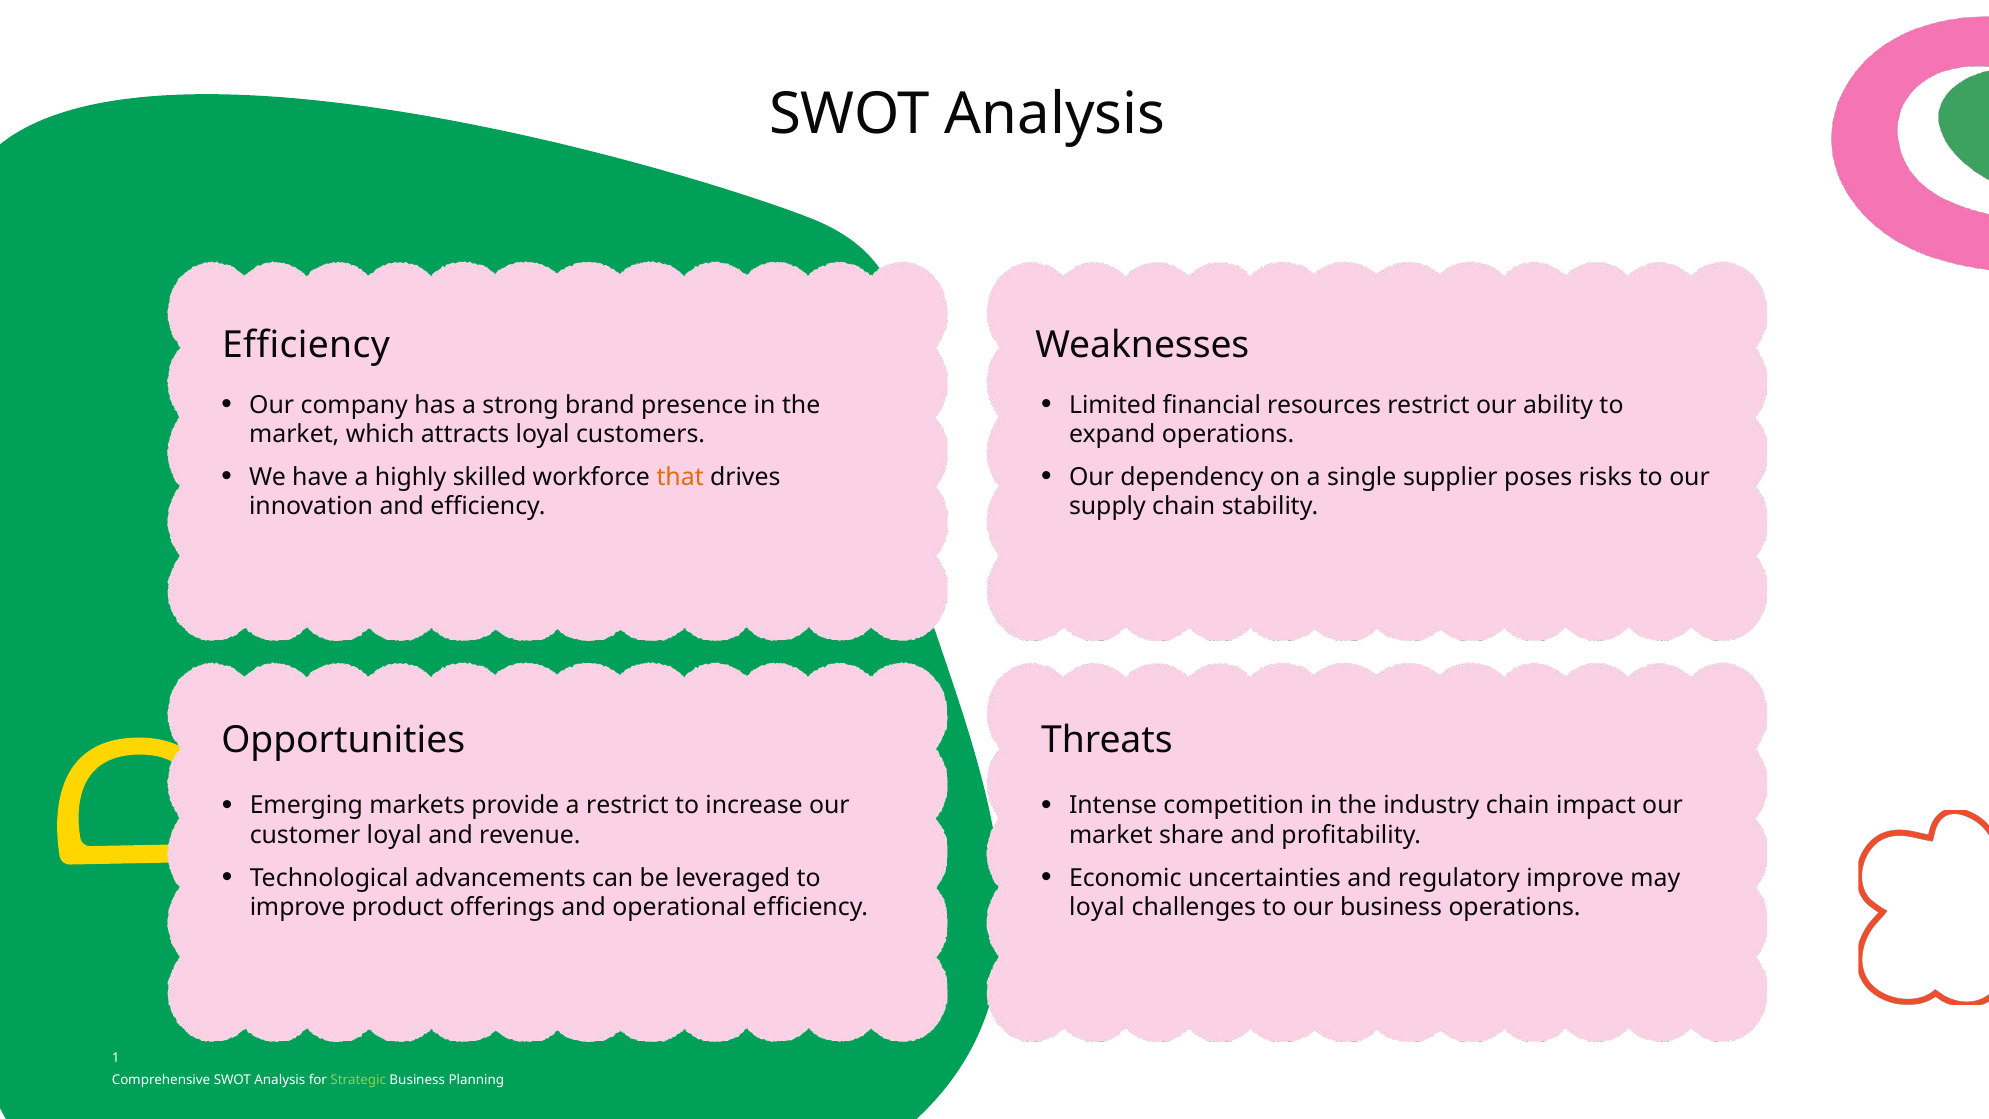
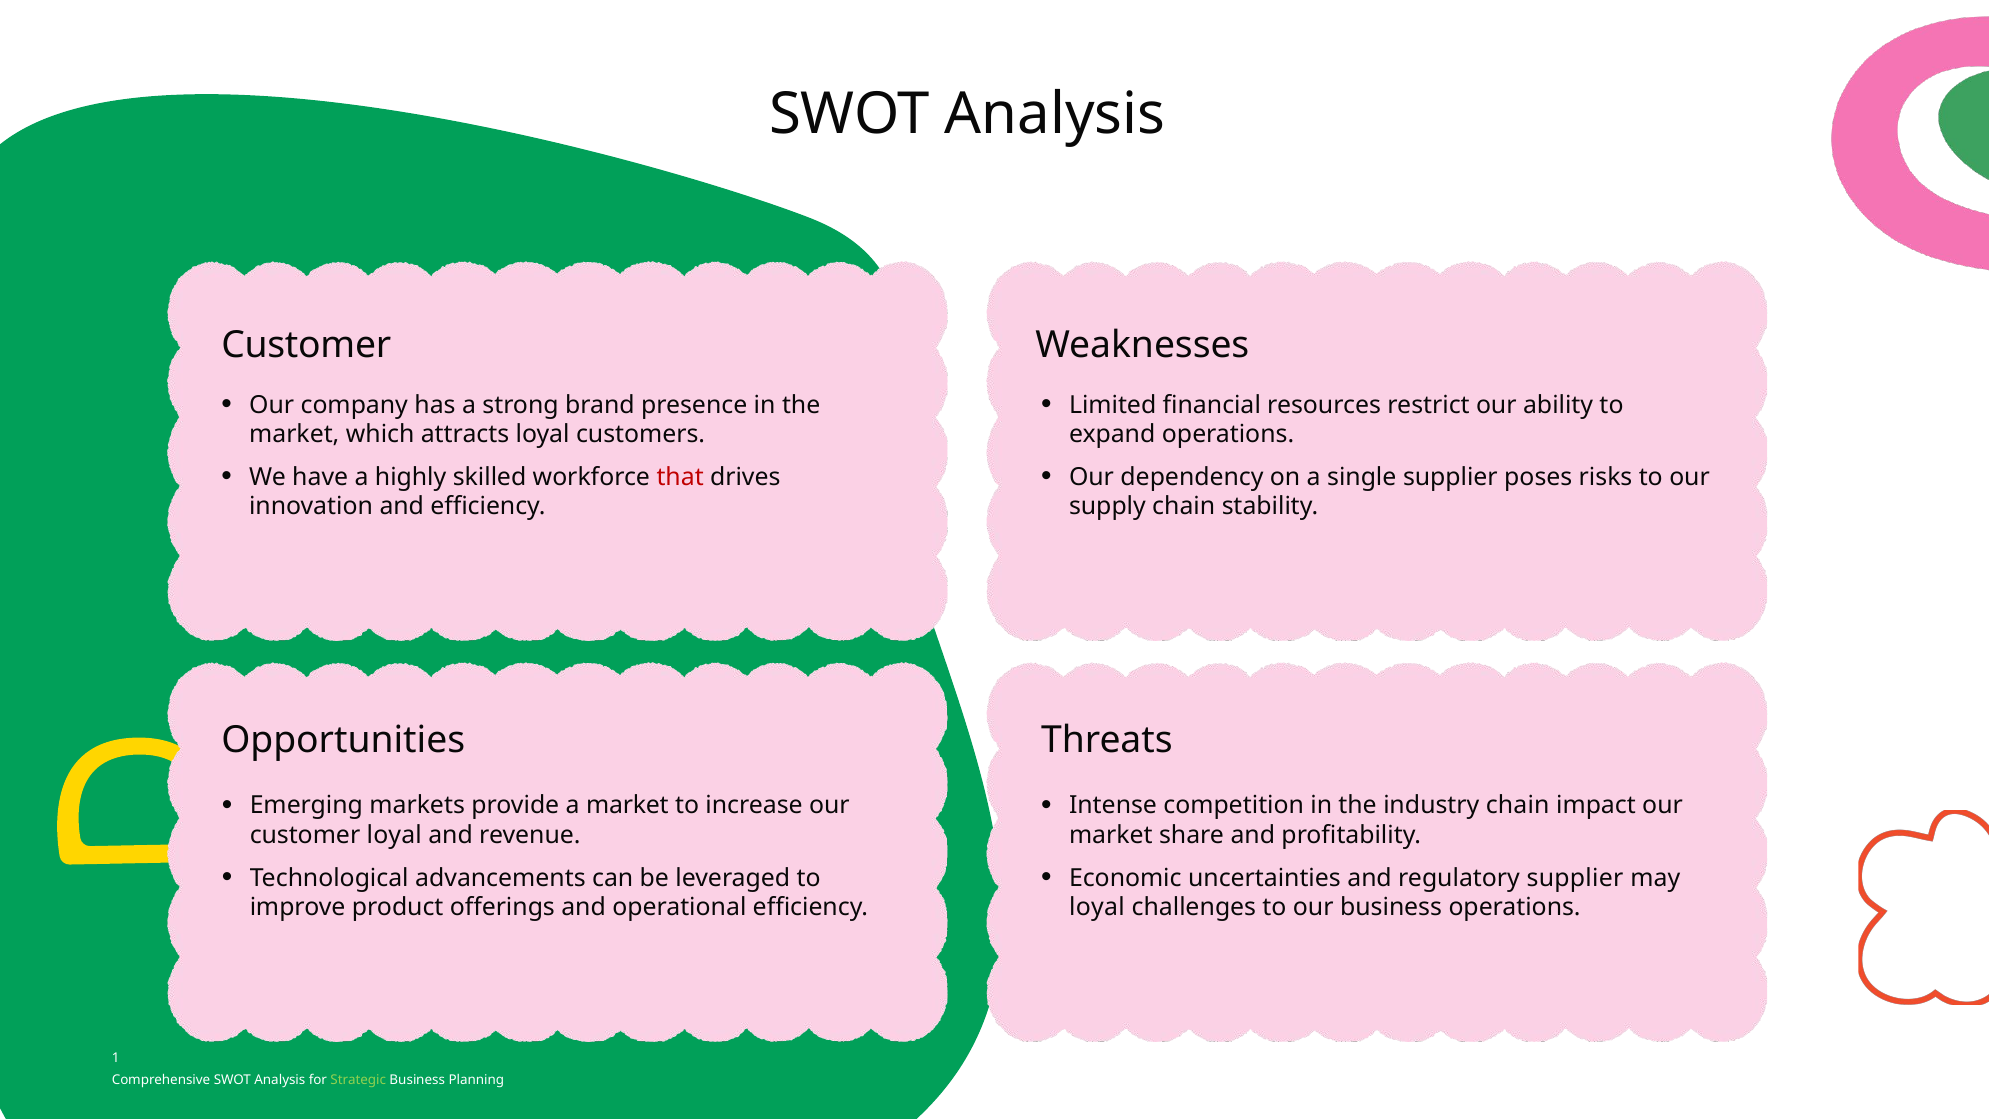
Efficiency: Efficiency -> Customer (306, 345)
that colour: orange -> red (680, 477)
a restrict: restrict -> market (627, 806)
regulatory improve: improve -> supplier (1575, 878)
